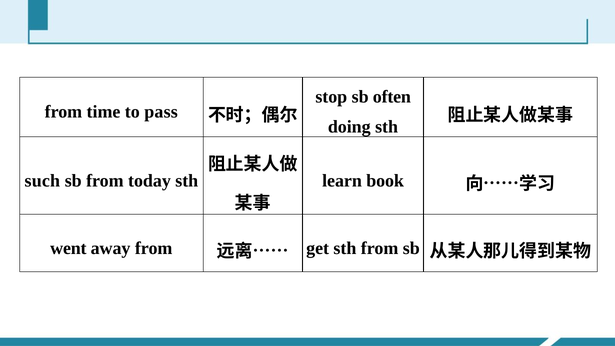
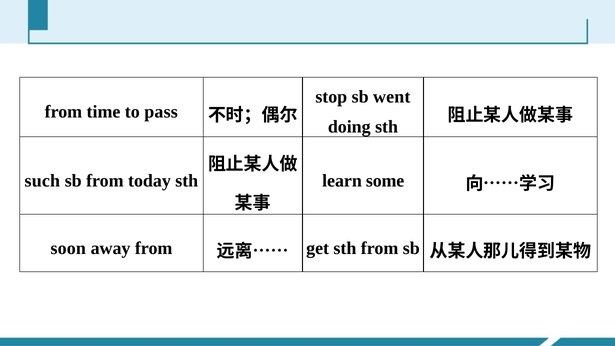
often: often -> went (392, 97)
book: book -> some (385, 181)
went: went -> soon (68, 248)
